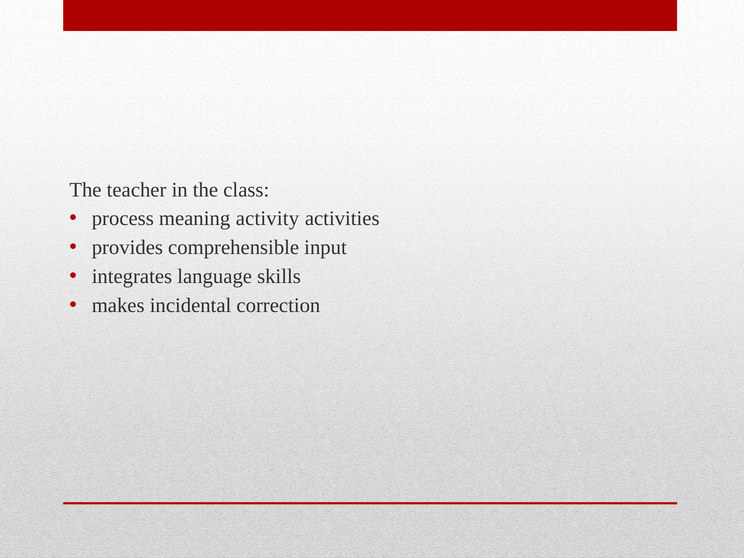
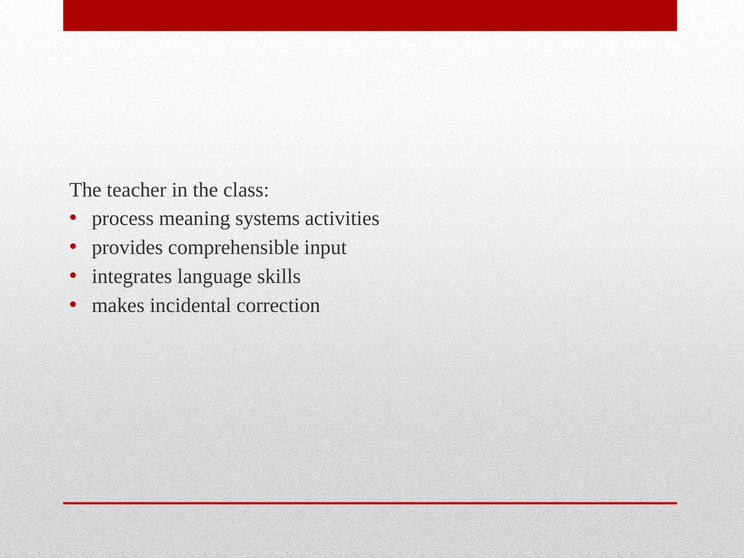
activity: activity -> systems (268, 219)
